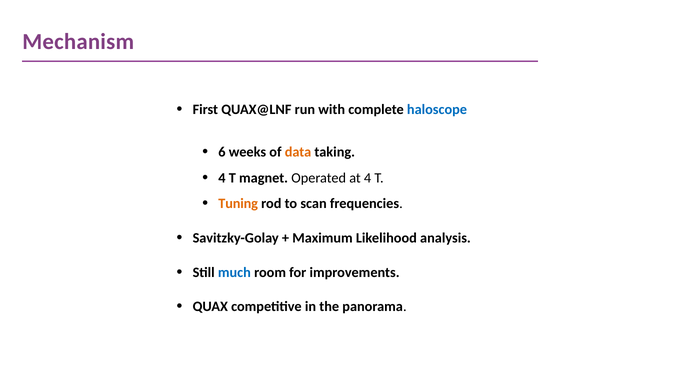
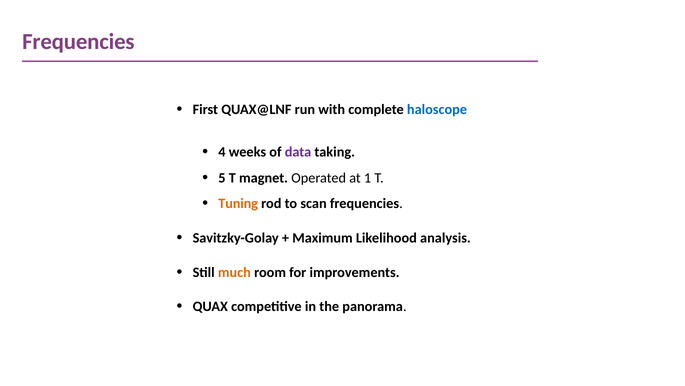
Mechanism: Mechanism -> Frequencies (78, 42)
6: 6 -> 4 (222, 152)
data colour: orange -> purple (298, 152)
4: 4 -> 5 (222, 178)
at 4: 4 -> 1 (368, 178)
much colour: blue -> orange (234, 272)
